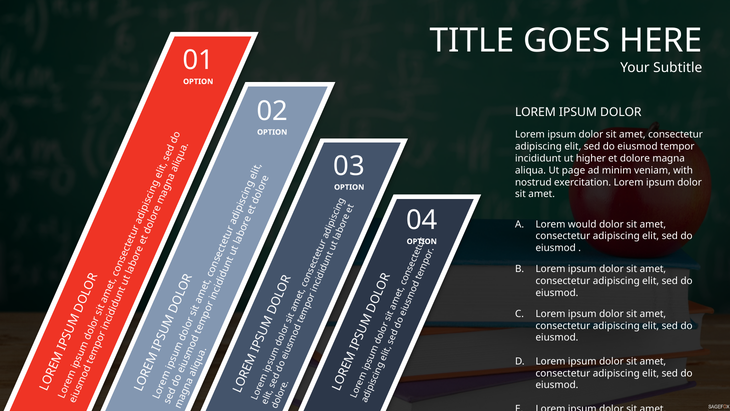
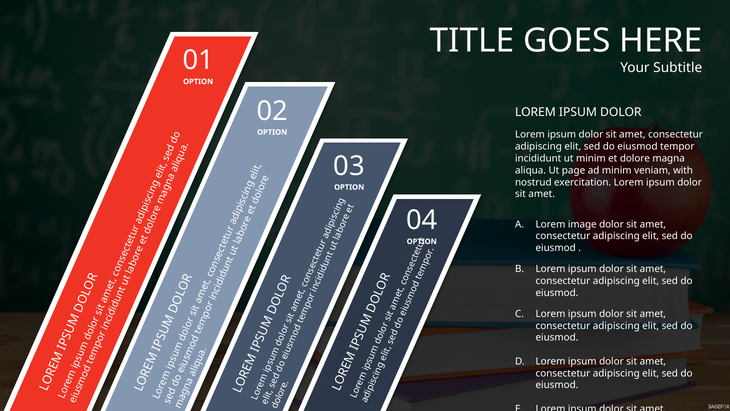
ut higher: higher -> minim (591, 158)
would: would -> image (582, 224)
